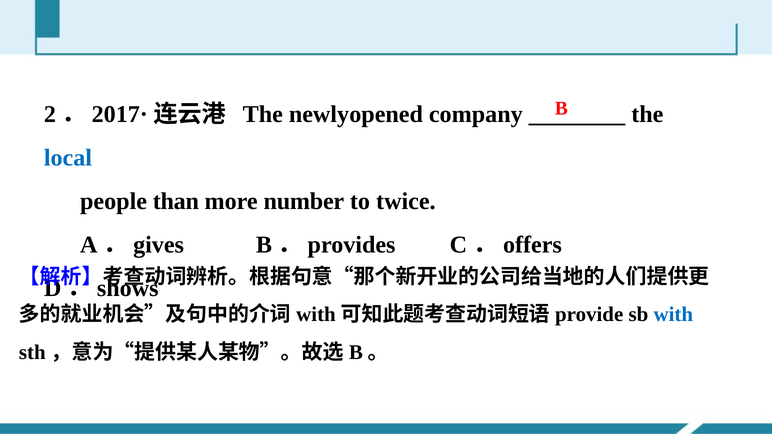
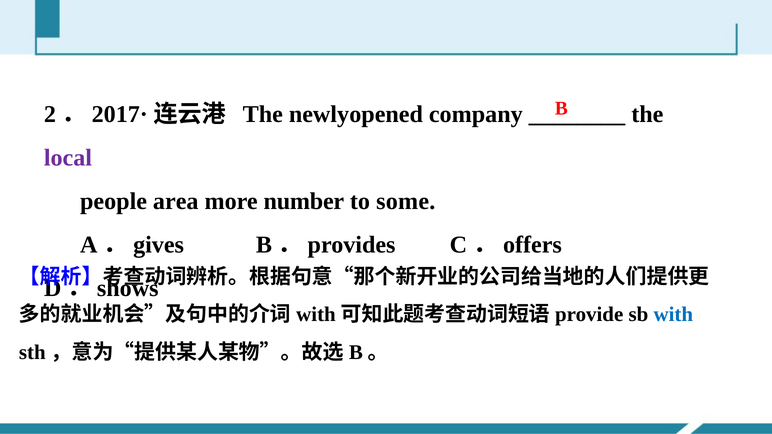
local colour: blue -> purple (68, 158)
than: than -> area (176, 201)
twice: twice -> some (406, 201)
